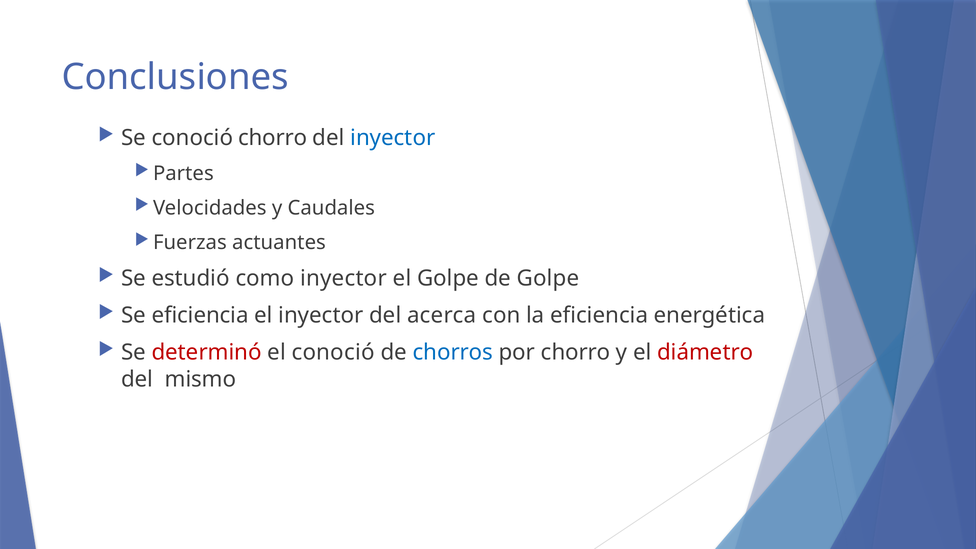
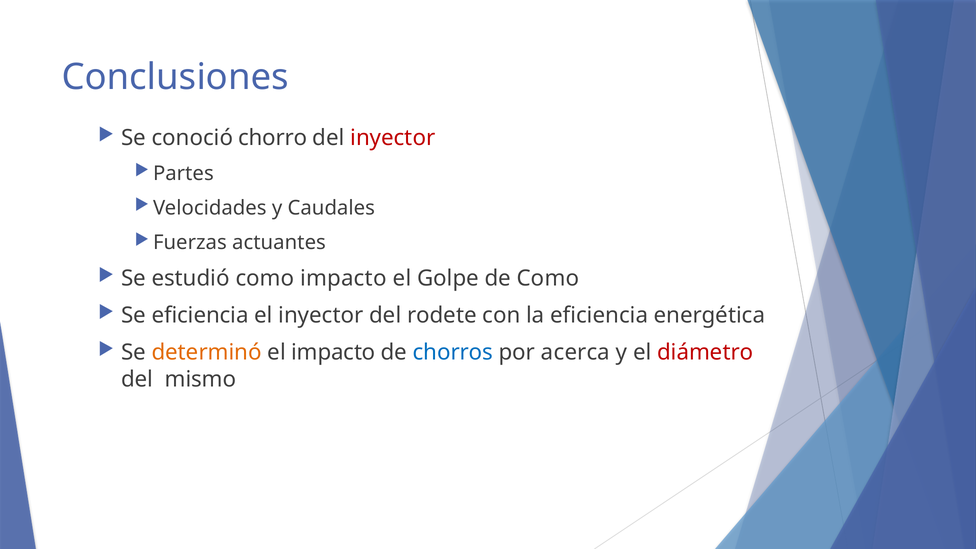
inyector colour: blue -> red (393, 138)
como inyector: inyector -> impacto (343, 279)
de Golpe: Golpe -> Como (548, 279)
acerca: acerca -> rodete (442, 316)
determinó colour: red -> orange (207, 353)
el conoció: conoció -> impacto (333, 353)
por chorro: chorro -> acerca (576, 353)
